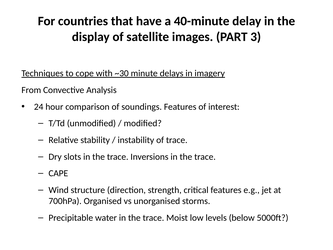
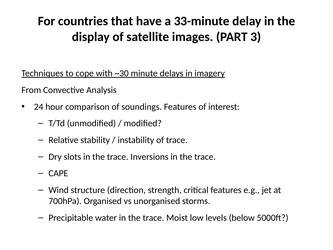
40-minute: 40-minute -> 33-minute (202, 21)
